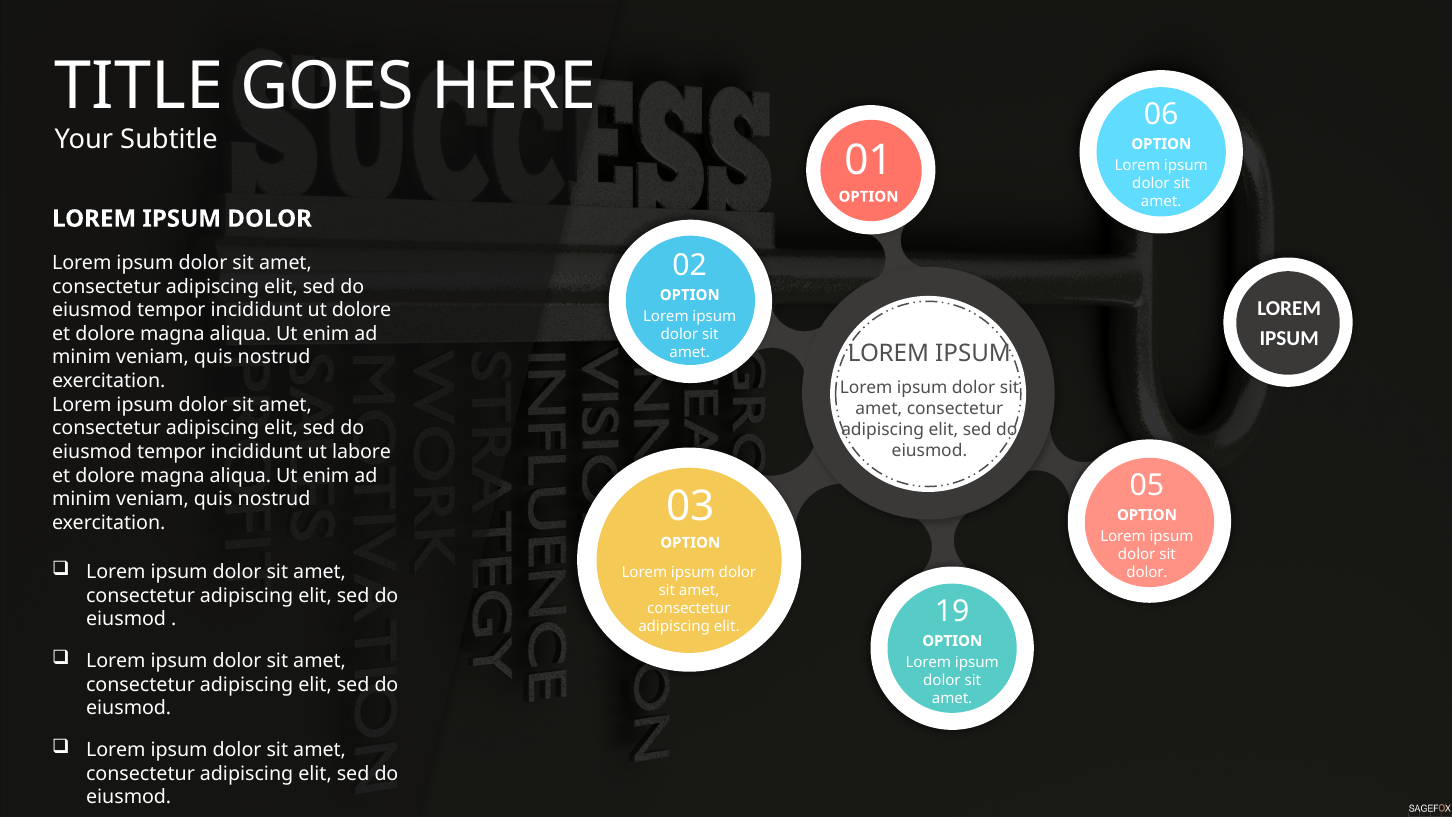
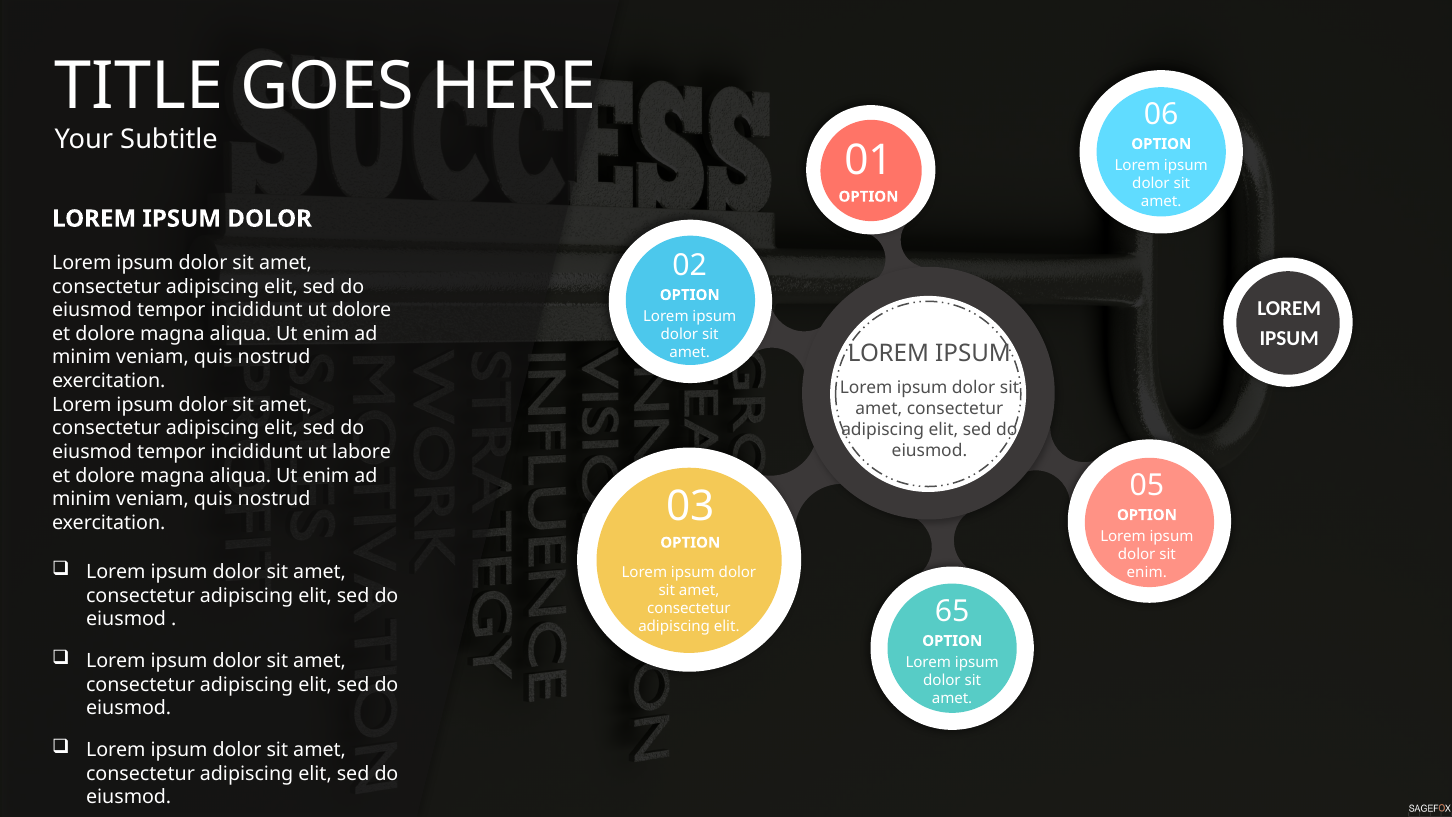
dolor: dolor -> enim (1147, 572)
19: 19 -> 65 (952, 612)
